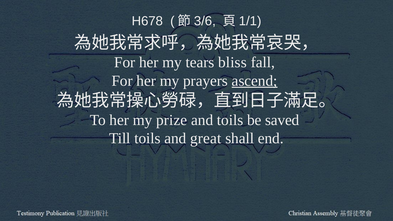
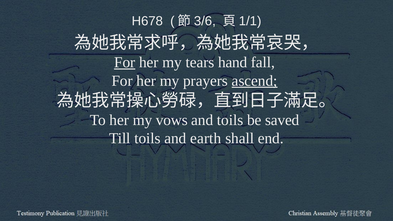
For underline: none -> present (125, 62)
bliss: bliss -> hand (233, 62)
prize: prize -> vows (172, 120)
great: great -> earth (206, 138)
